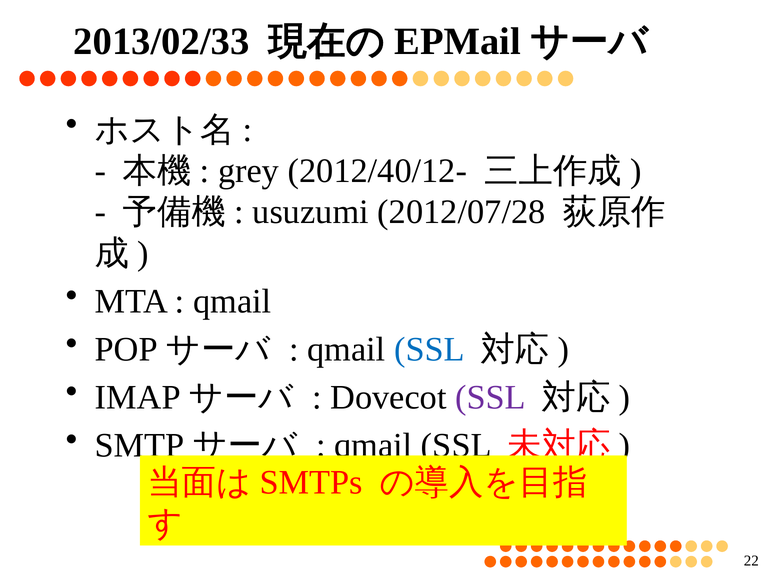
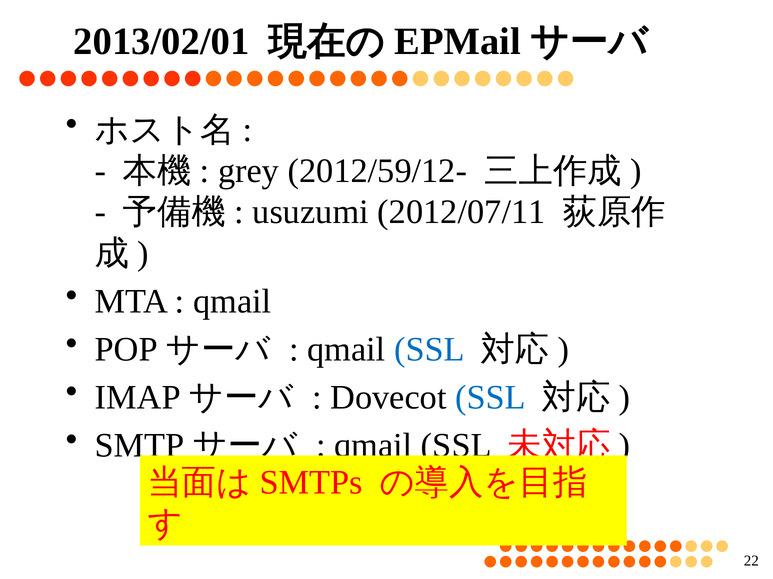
2013/02/33: 2013/02/33 -> 2013/02/01 (161, 41)
2012/40/12-: 2012/40/12- -> 2012/59/12- (377, 171)
2012/07/28: 2012/07/28 -> 2012/07/11 (461, 212)
SSL colour: purple -> blue (491, 398)
